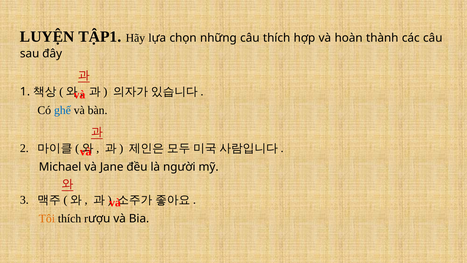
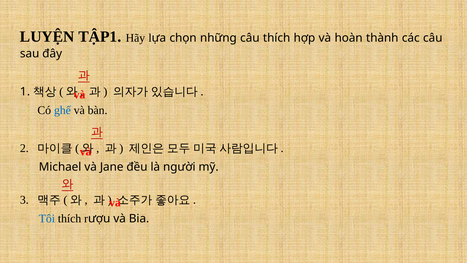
Tôi colour: orange -> blue (47, 219)
